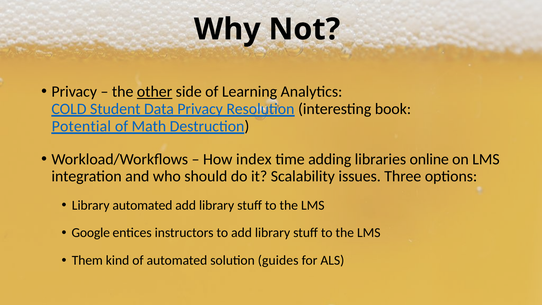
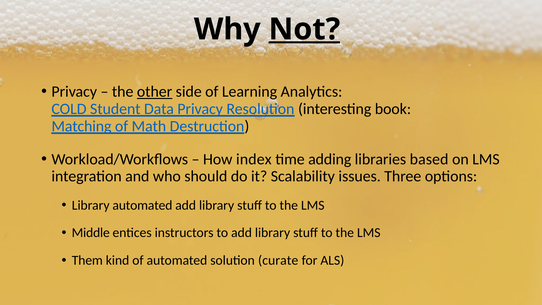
Not underline: none -> present (304, 29)
Potential: Potential -> Matching (81, 126)
online: online -> based (429, 159)
Google: Google -> Middle (91, 233)
guides: guides -> curate (278, 260)
